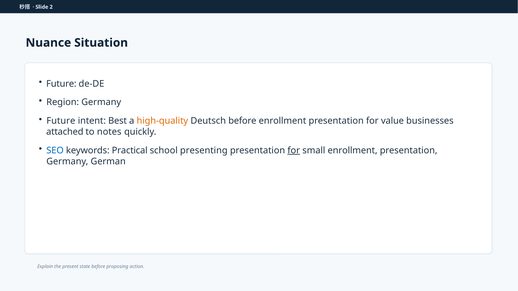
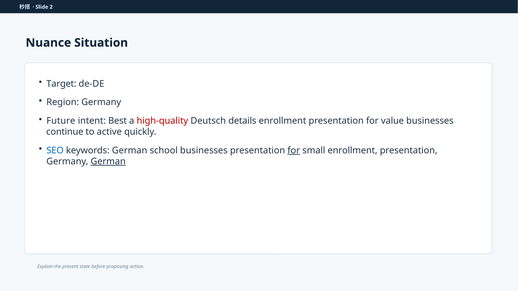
Future: Future -> Target (61, 84)
high-quality colour: orange -> red (162, 121)
Deutsch before: before -> details (242, 121)
attached: attached -> continue (65, 132)
notes: notes -> active (109, 132)
keywords Practical: Practical -> German (130, 151)
school presenting: presenting -> businesses (204, 151)
German underline: none -> present (108, 162)
